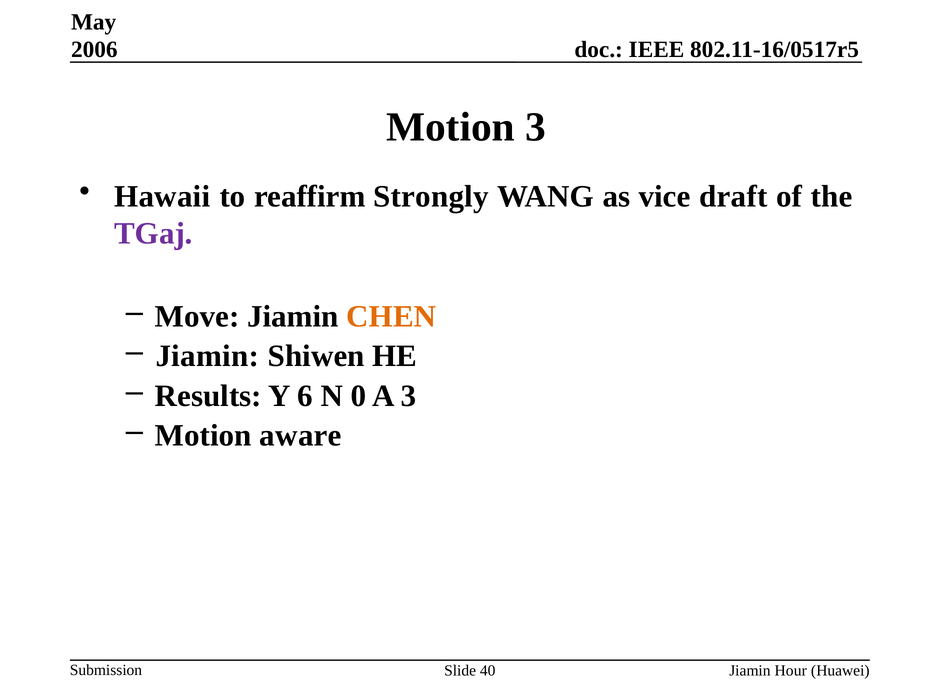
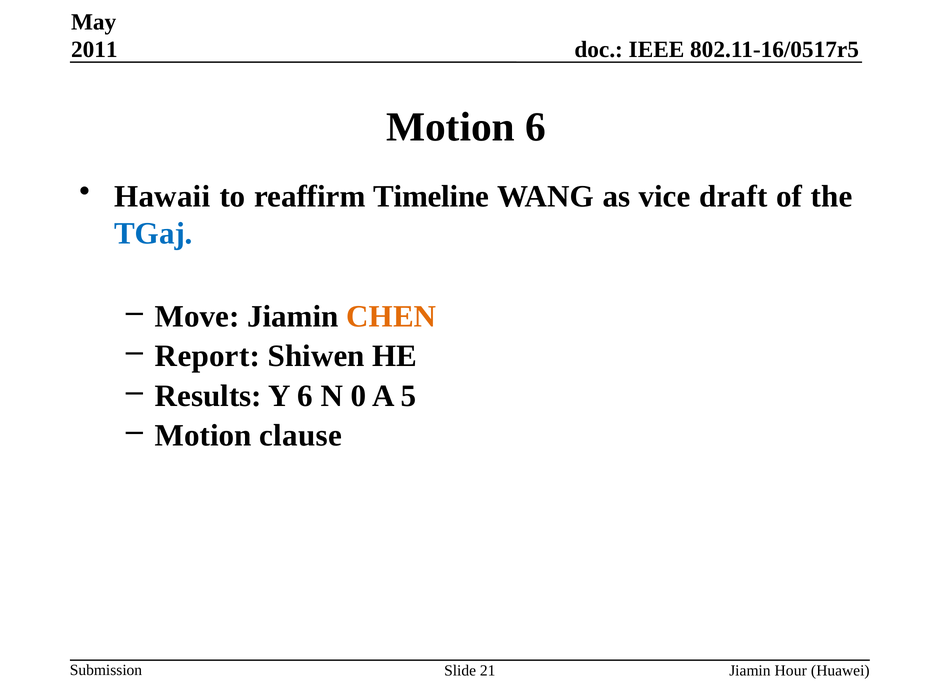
2006: 2006 -> 2011 (94, 50)
Motion 3: 3 -> 6 (536, 127)
Strongly: Strongly -> Timeline (431, 196)
TGaj colour: purple -> blue (153, 234)
Jiamin: Jiamin -> Report (207, 356)
A 3: 3 -> 5 (409, 396)
aware: aware -> clause (301, 436)
40: 40 -> 21 (488, 670)
